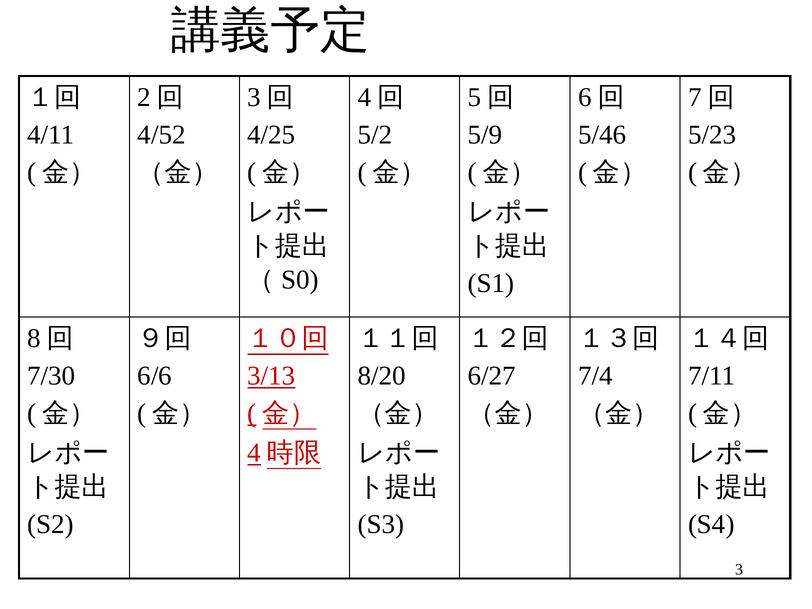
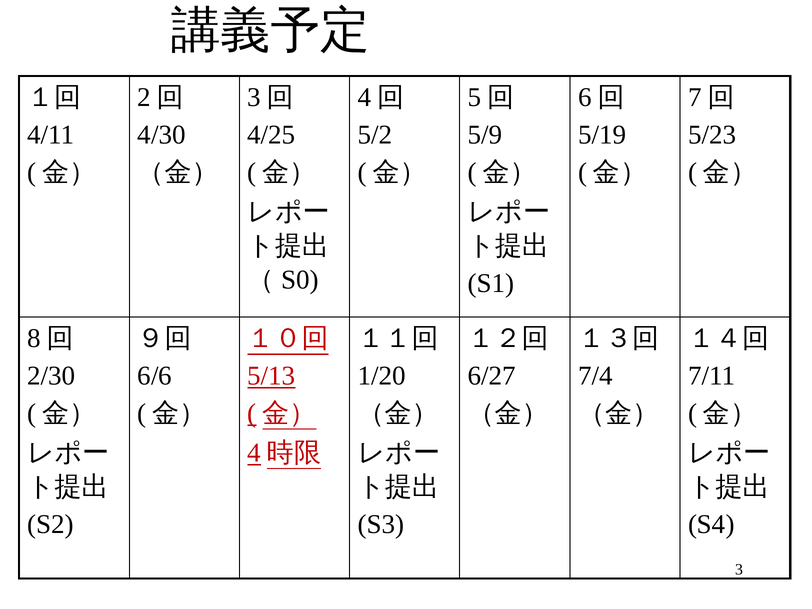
4/52: 4/52 -> 4/30 (162, 135)
5/46: 5/46 -> 5/19 (602, 135)
7/30: 7/30 -> 2/30 (51, 376)
3/13: 3/13 -> 5/13 (271, 376)
8/20: 8/20 -> 1/20 (382, 376)
